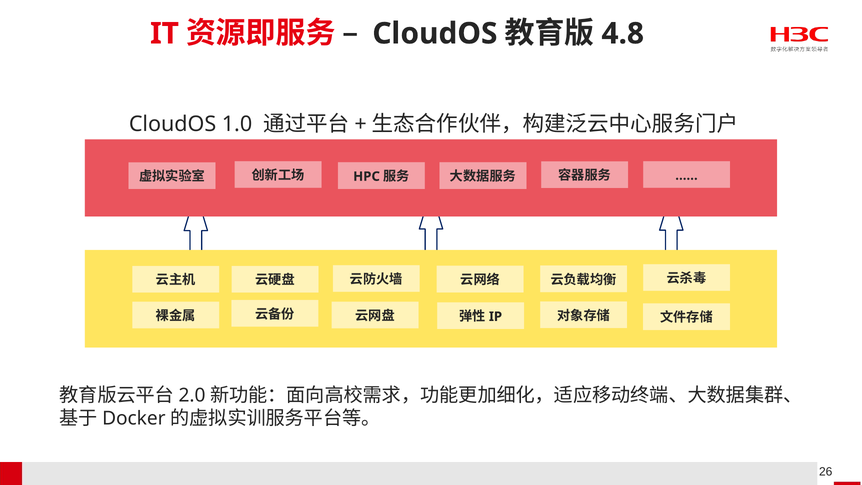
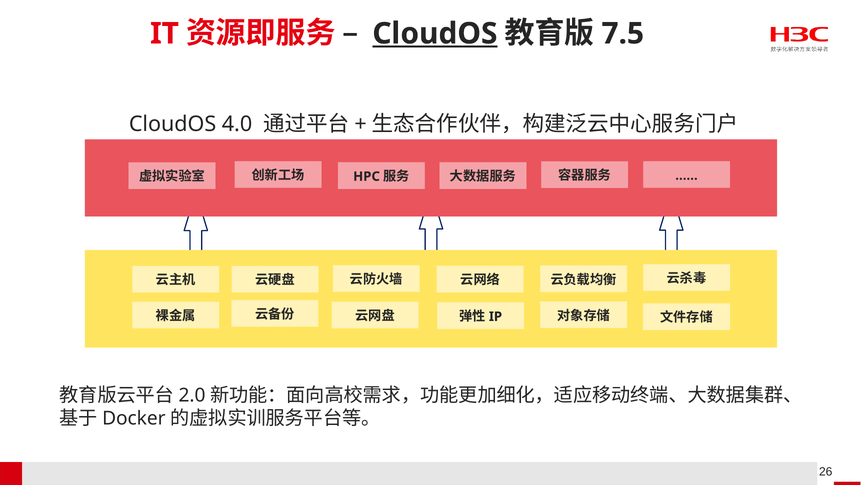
CloudOS underline: none -> present (435, 34)
4.8: 4.8 -> 7.5 (623, 34)
CloudOS 1.0: 1.0 -> 4.0 (237, 124)
